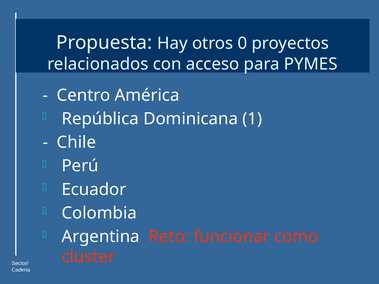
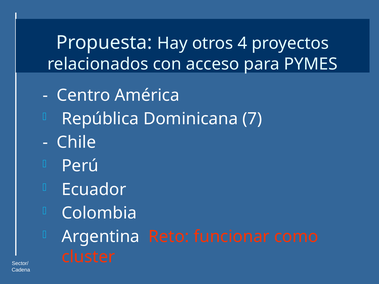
0: 0 -> 4 (242, 43)
1: 1 -> 7 (252, 119)
